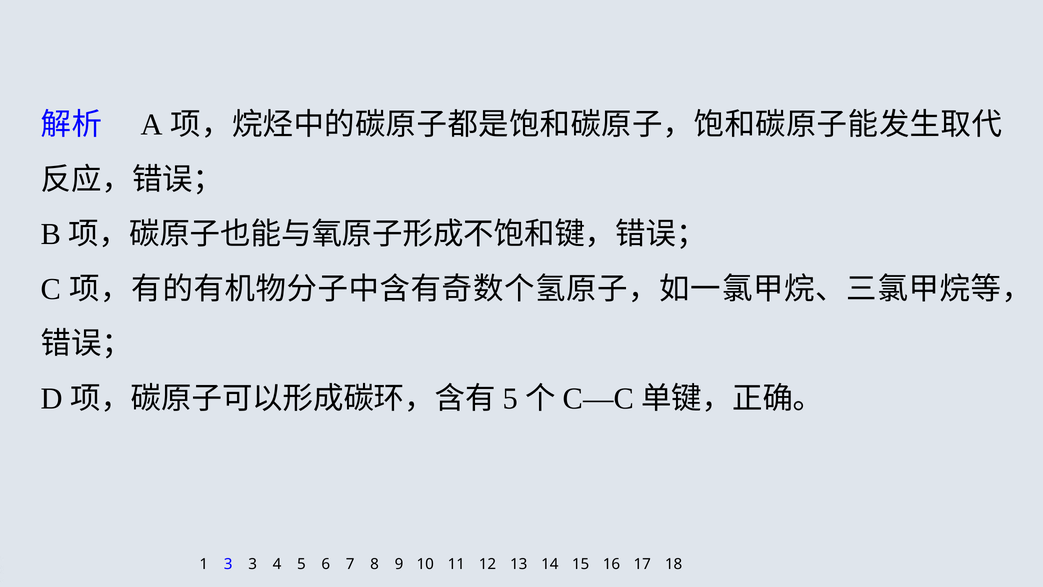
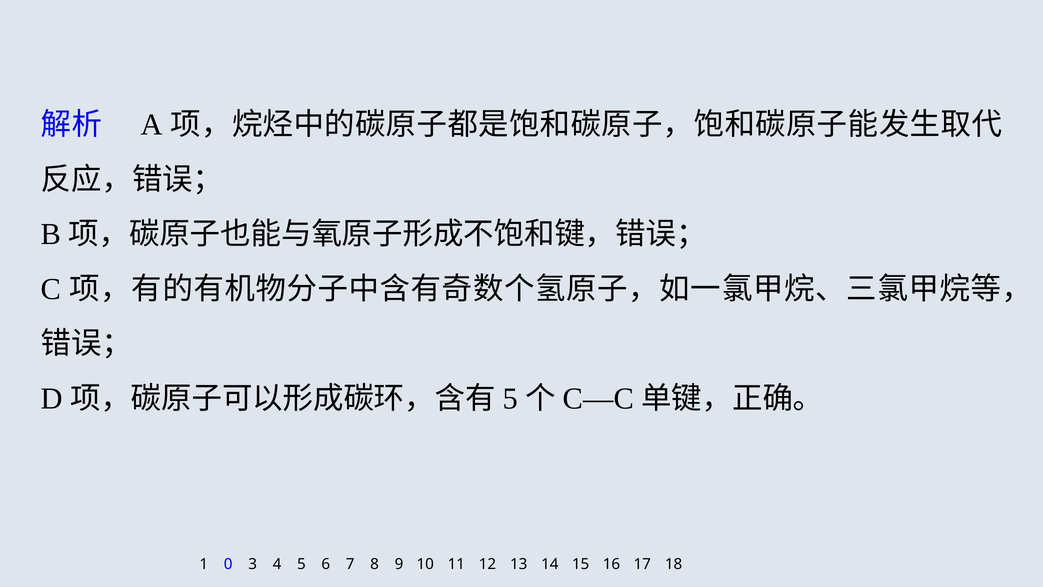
1 3: 3 -> 0 (228, 564)
